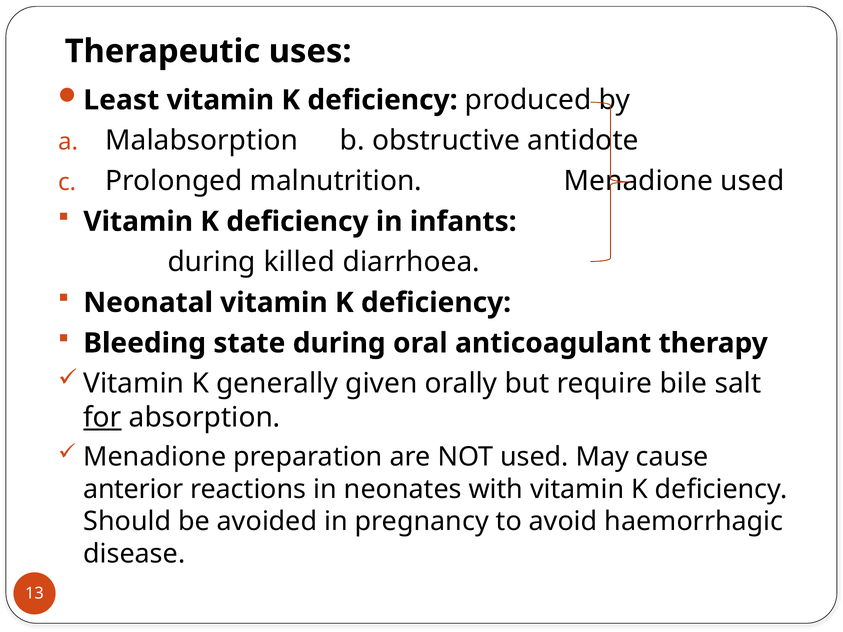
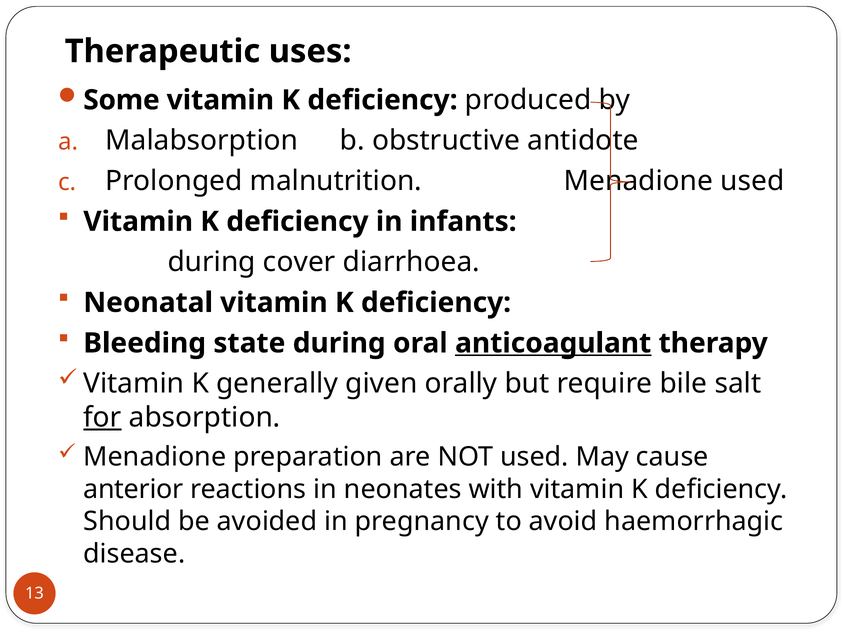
Least: Least -> Some (121, 100)
killed: killed -> cover (299, 262)
anticoagulant underline: none -> present (553, 343)
